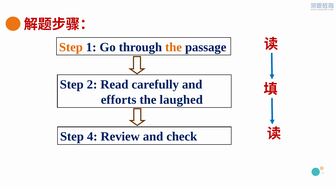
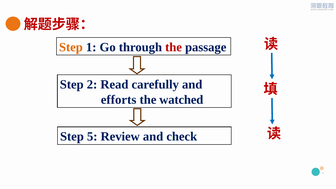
the colour: orange -> red (174, 47)
laughed: laughed -> watched (181, 100)
4: 4 -> 5 (92, 137)
